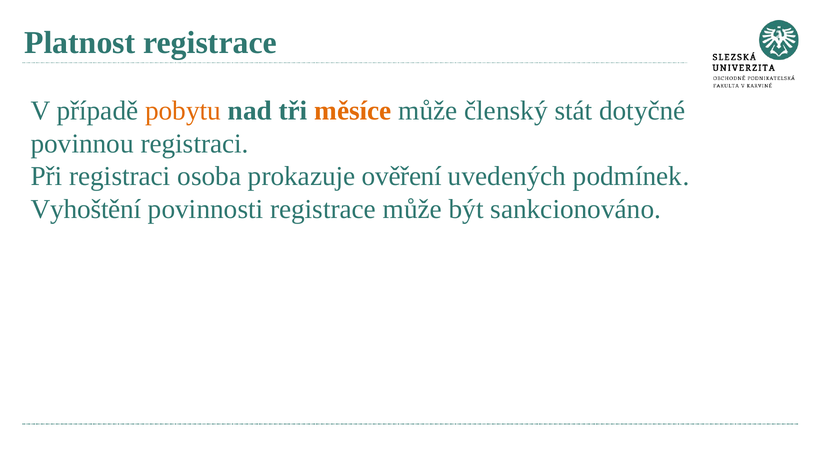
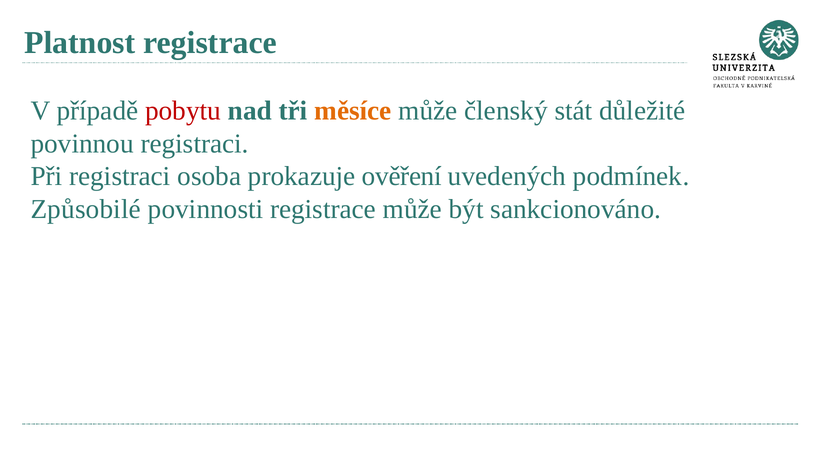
pobytu colour: orange -> red (183, 111)
dotyčné: dotyčné -> důležité (642, 111)
Vyhoštění: Vyhoštění -> Způsobilé (86, 209)
